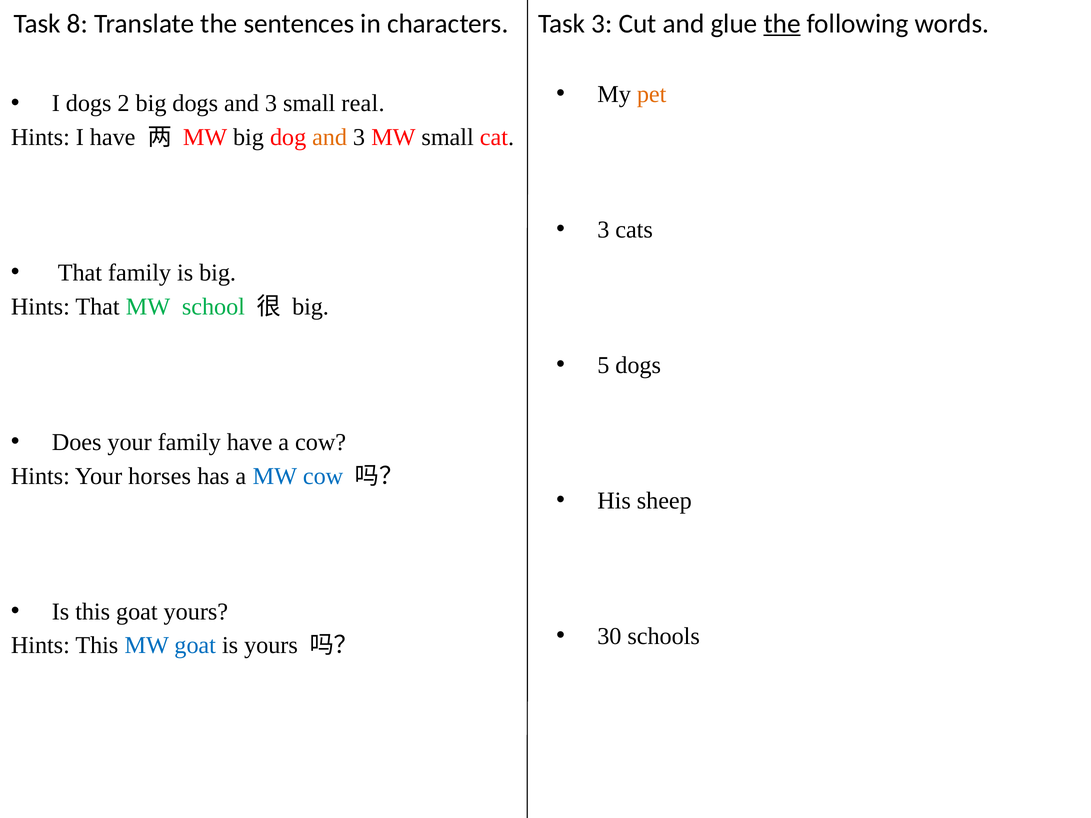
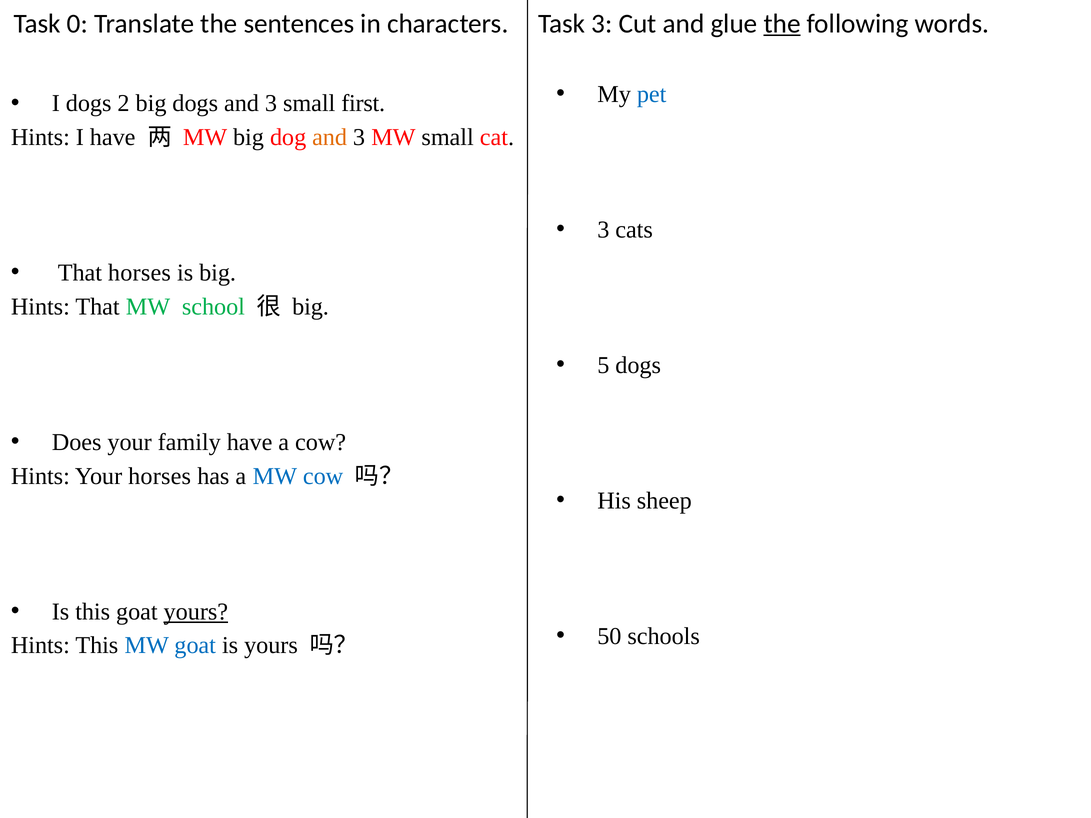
8: 8 -> 0 (78, 24)
pet colour: orange -> blue (652, 94)
real: real -> first (363, 103)
That family: family -> horses (139, 273)
yours underline: none -> present (196, 612)
30: 30 -> 50 (609, 637)
